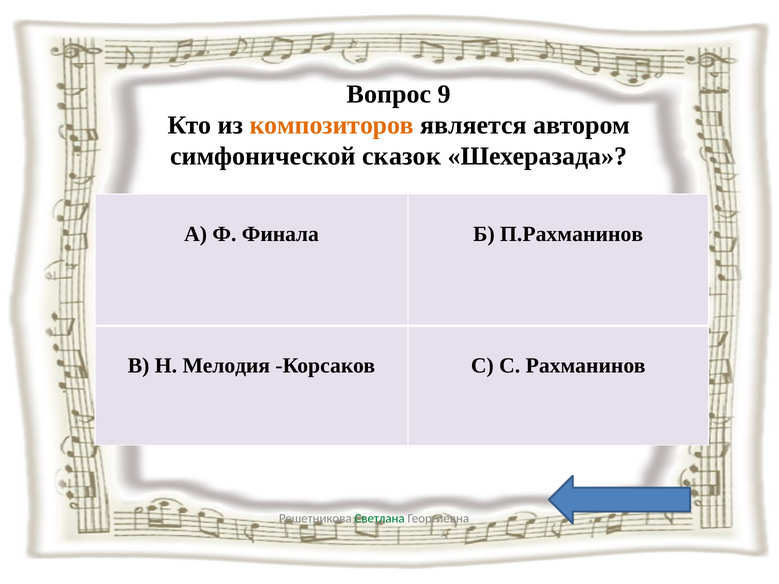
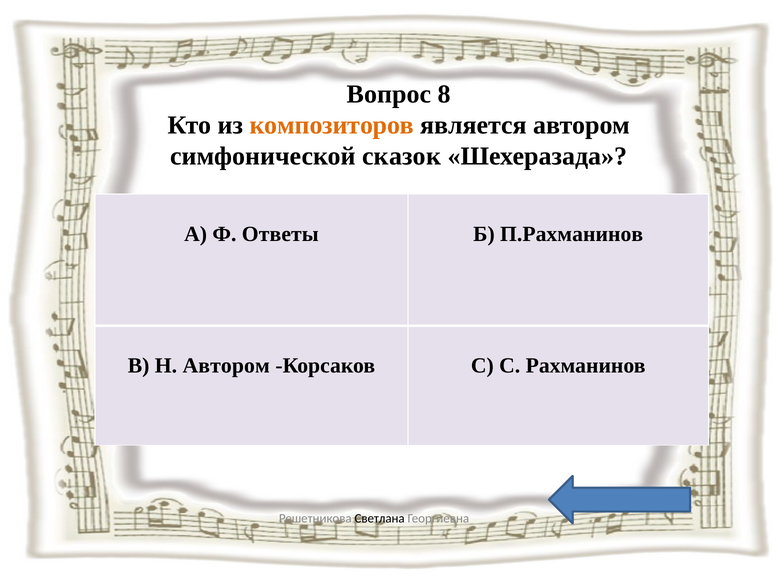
9: 9 -> 8 (444, 94)
Финала: Финала -> Ответы (280, 234)
Н Мелодия: Мелодия -> Автором (226, 366)
Светлана colour: green -> black (380, 519)
